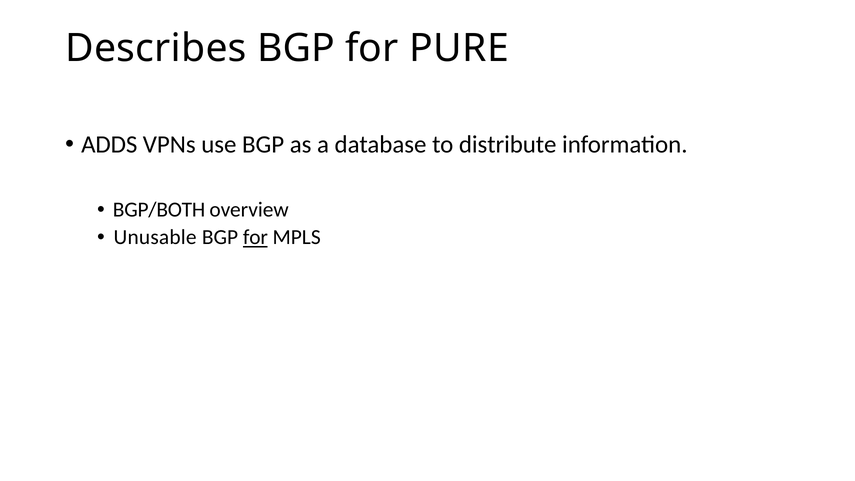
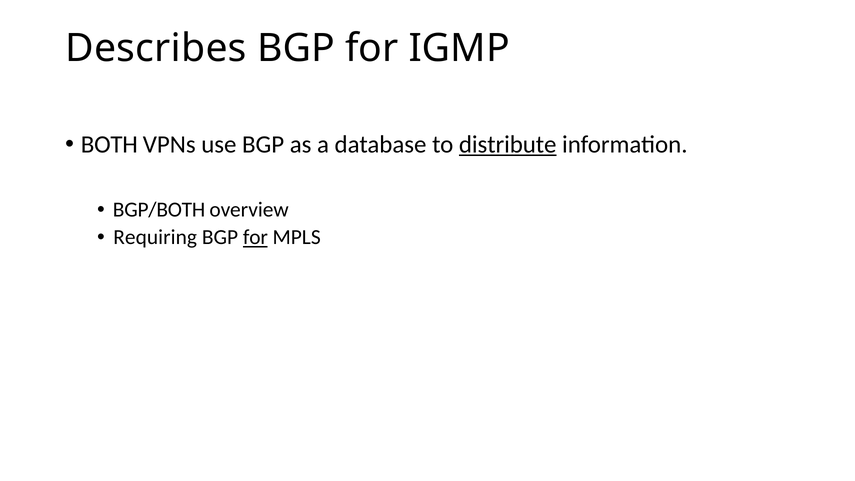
PURE: PURE -> IGMP (459, 48)
ADDS: ADDS -> BOTH (109, 145)
distribute underline: none -> present (508, 145)
Unusable: Unusable -> Requiring (155, 237)
